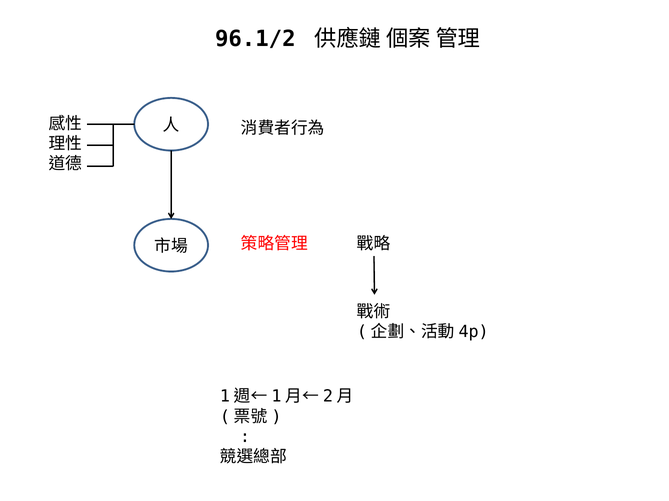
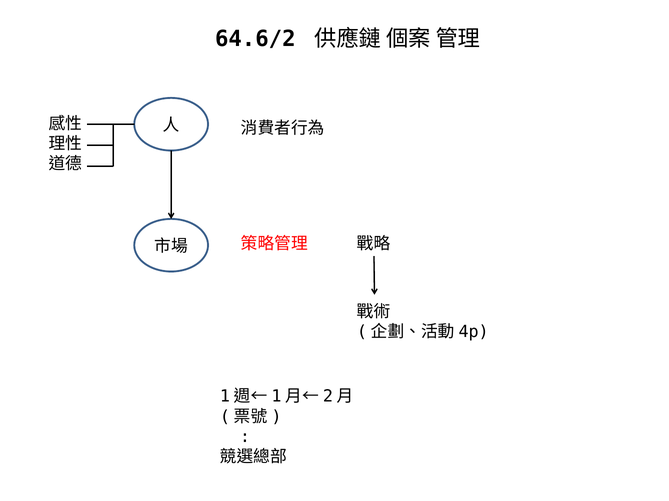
96.1/2: 96.1/2 -> 64.6/2 (255, 39)
